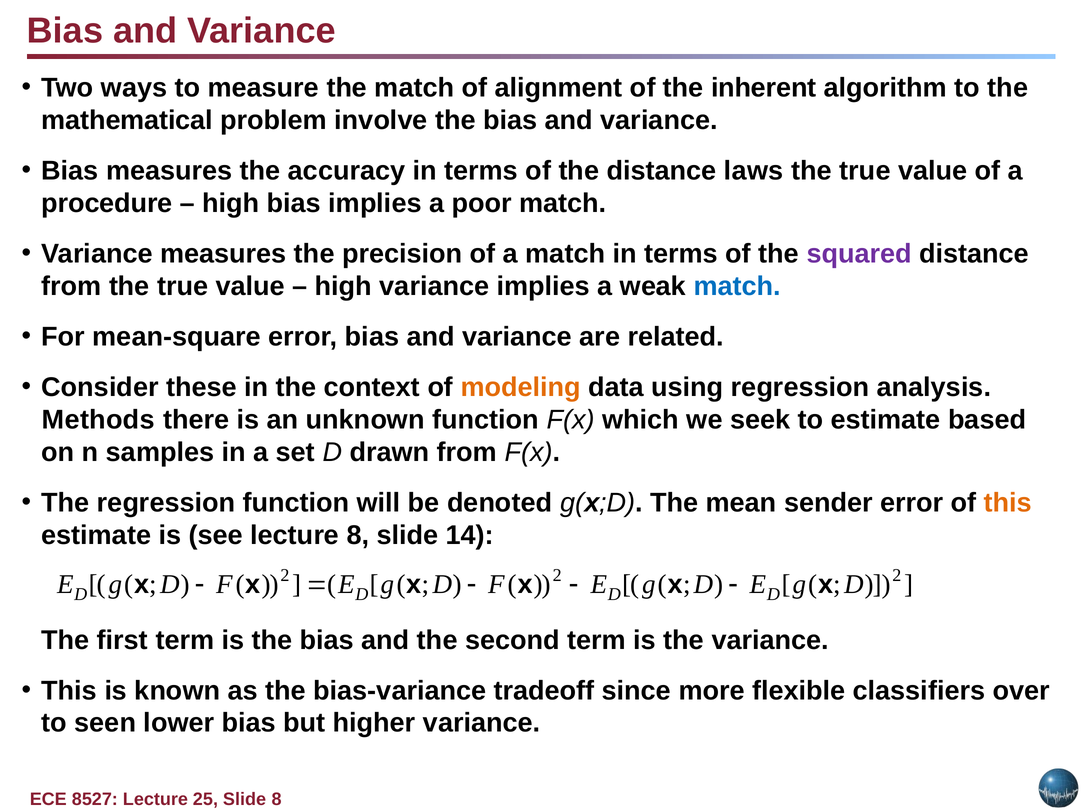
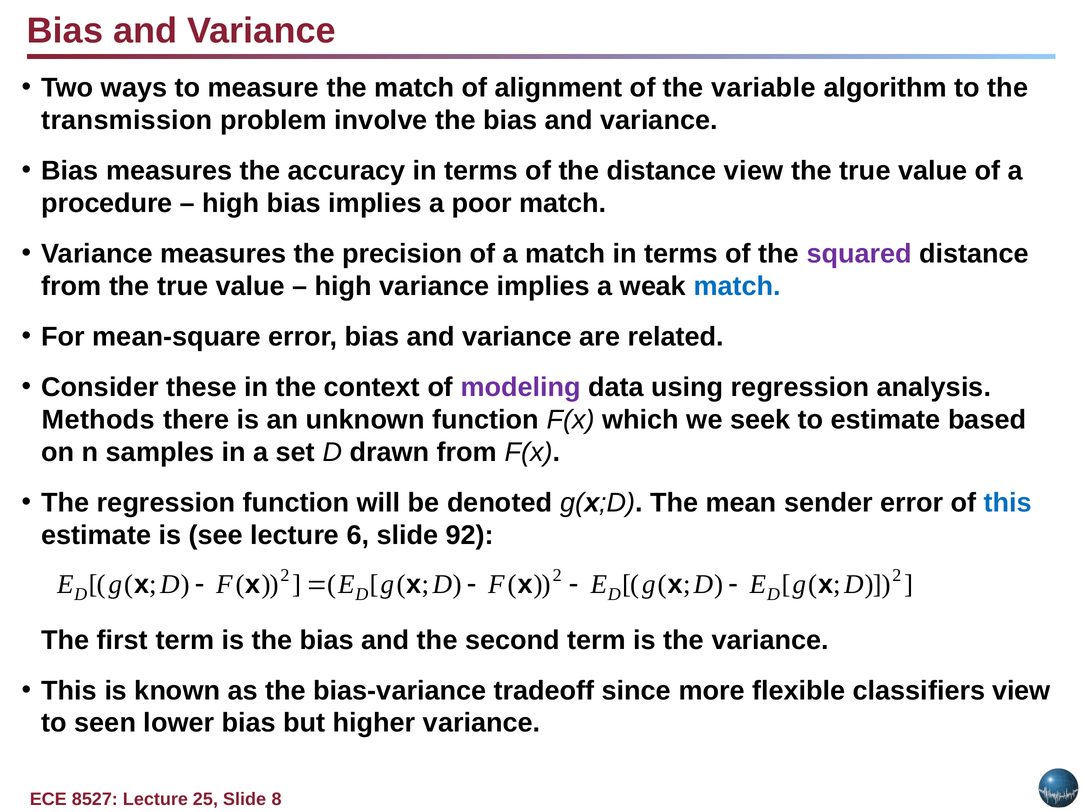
inherent: inherent -> variable (763, 88)
mathematical: mathematical -> transmission (127, 121)
distance laws: laws -> view (754, 171)
modeling colour: orange -> purple (521, 388)
this colour: orange -> blue (1008, 503)
lecture 8: 8 -> 6 (358, 536)
14: 14 -> 92 (470, 536)
classifiers over: over -> view (1021, 691)
